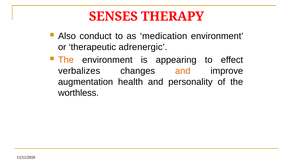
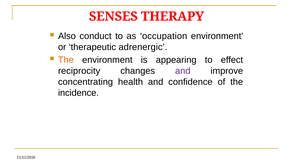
medication: medication -> occupation (164, 36)
verbalizes: verbalizes -> reciprocity (79, 71)
and colour: orange -> purple (183, 71)
augmentation: augmentation -> concentrating (86, 82)
personality: personality -> confidence (190, 82)
worthless: worthless -> incidence (78, 93)
